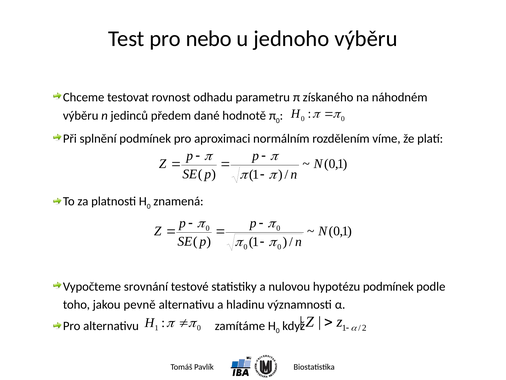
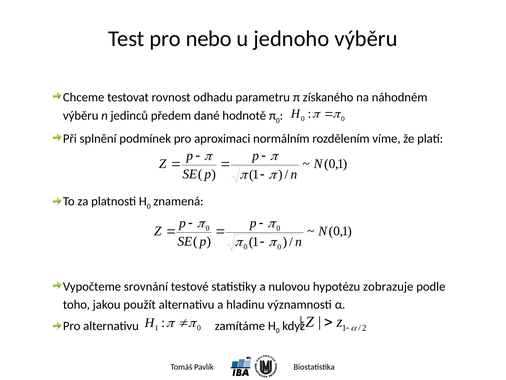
hypotézu podmínek: podmínek -> zobrazuje (388, 286)
pevně: pevně -> použít (140, 304)
